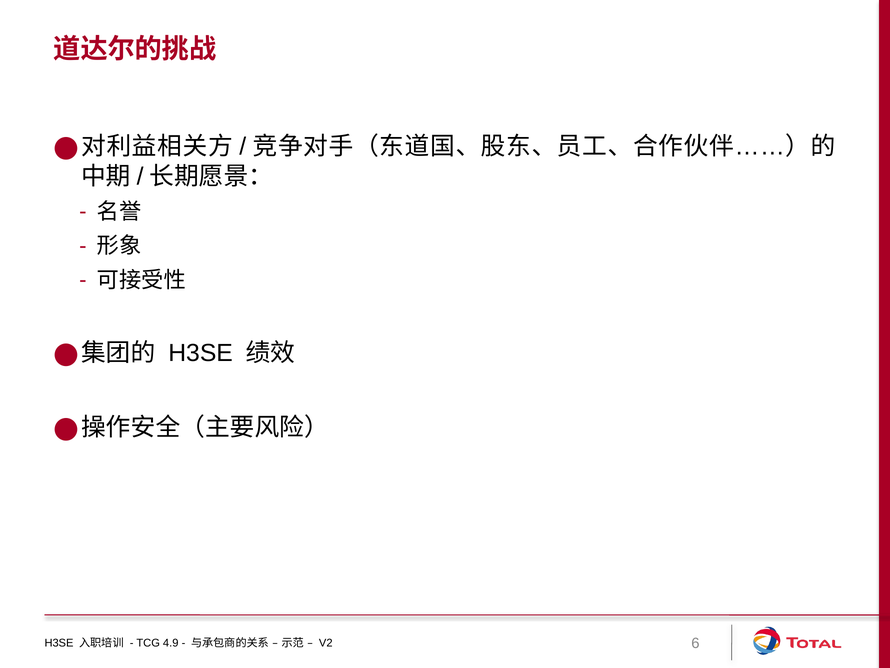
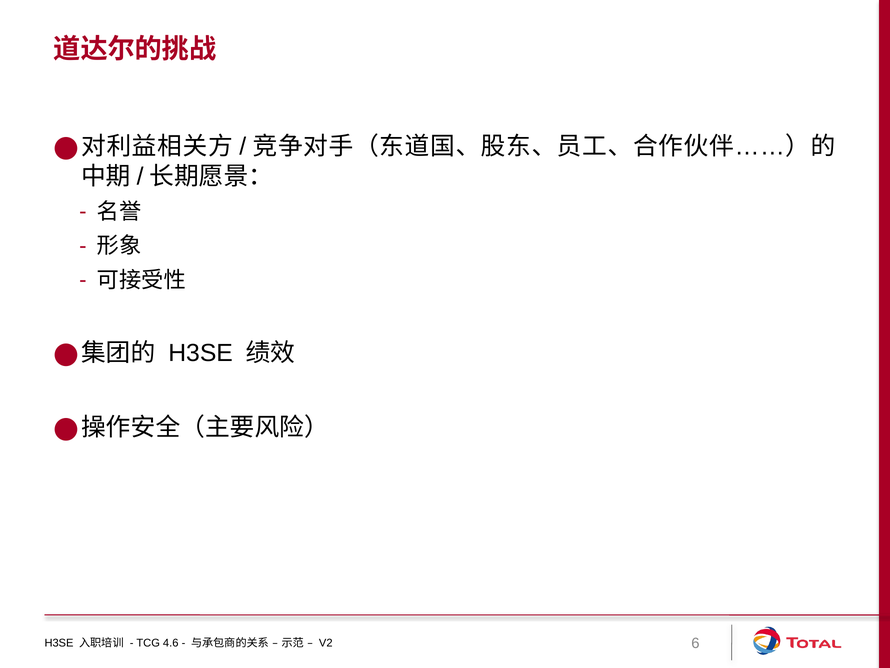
4.9: 4.9 -> 4.6 (171, 643)
